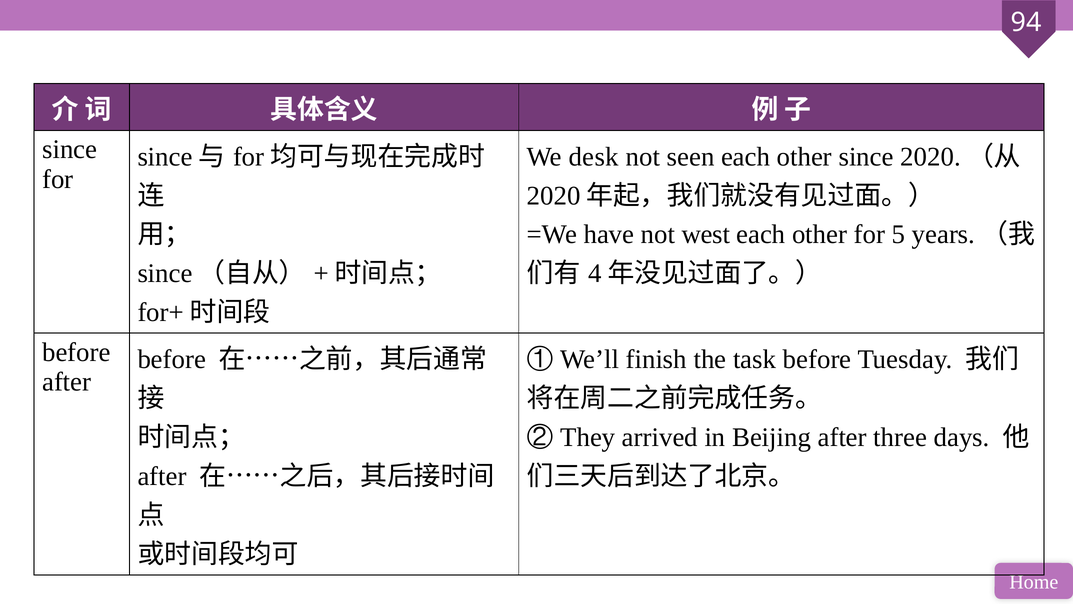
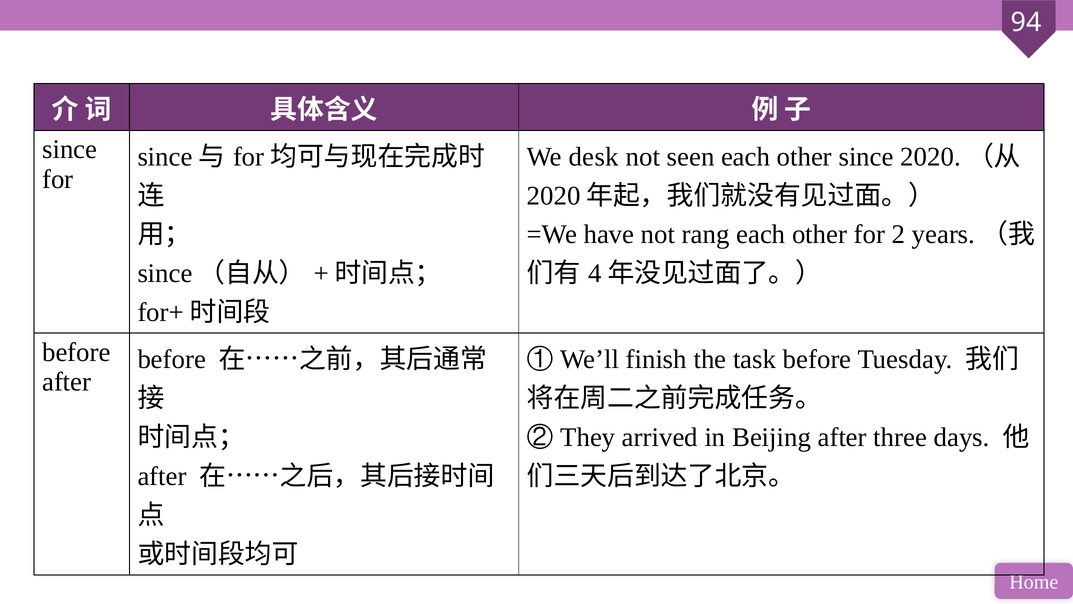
west: west -> rang (706, 234)
5: 5 -> 2 (899, 234)
